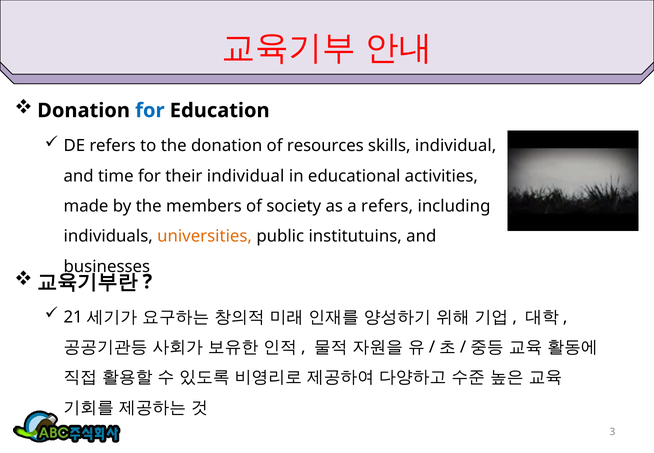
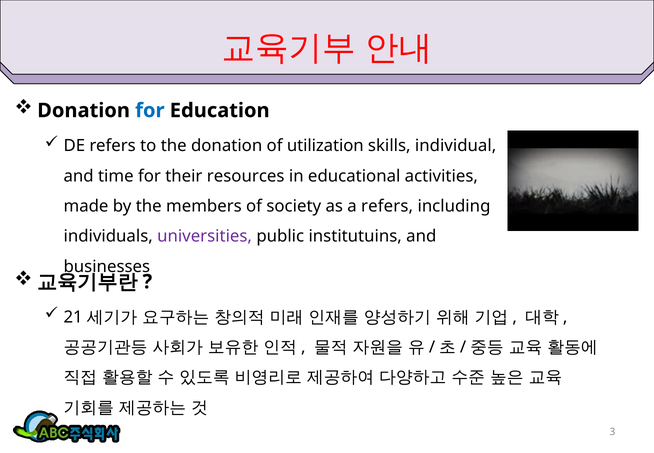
resources: resources -> utilization (325, 146)
their individual: individual -> resources (246, 176)
universities colour: orange -> purple (205, 236)
